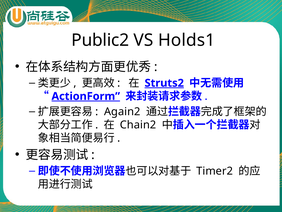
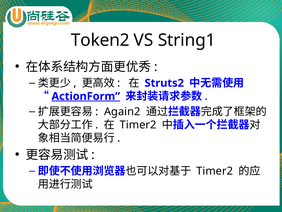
Public2: Public2 -> Token2 (100, 40)
Holds1: Holds1 -> String1 (187, 40)
Struts2 underline: present -> none (164, 83)
Chain2: Chain2 -> Timer2 (138, 125)
